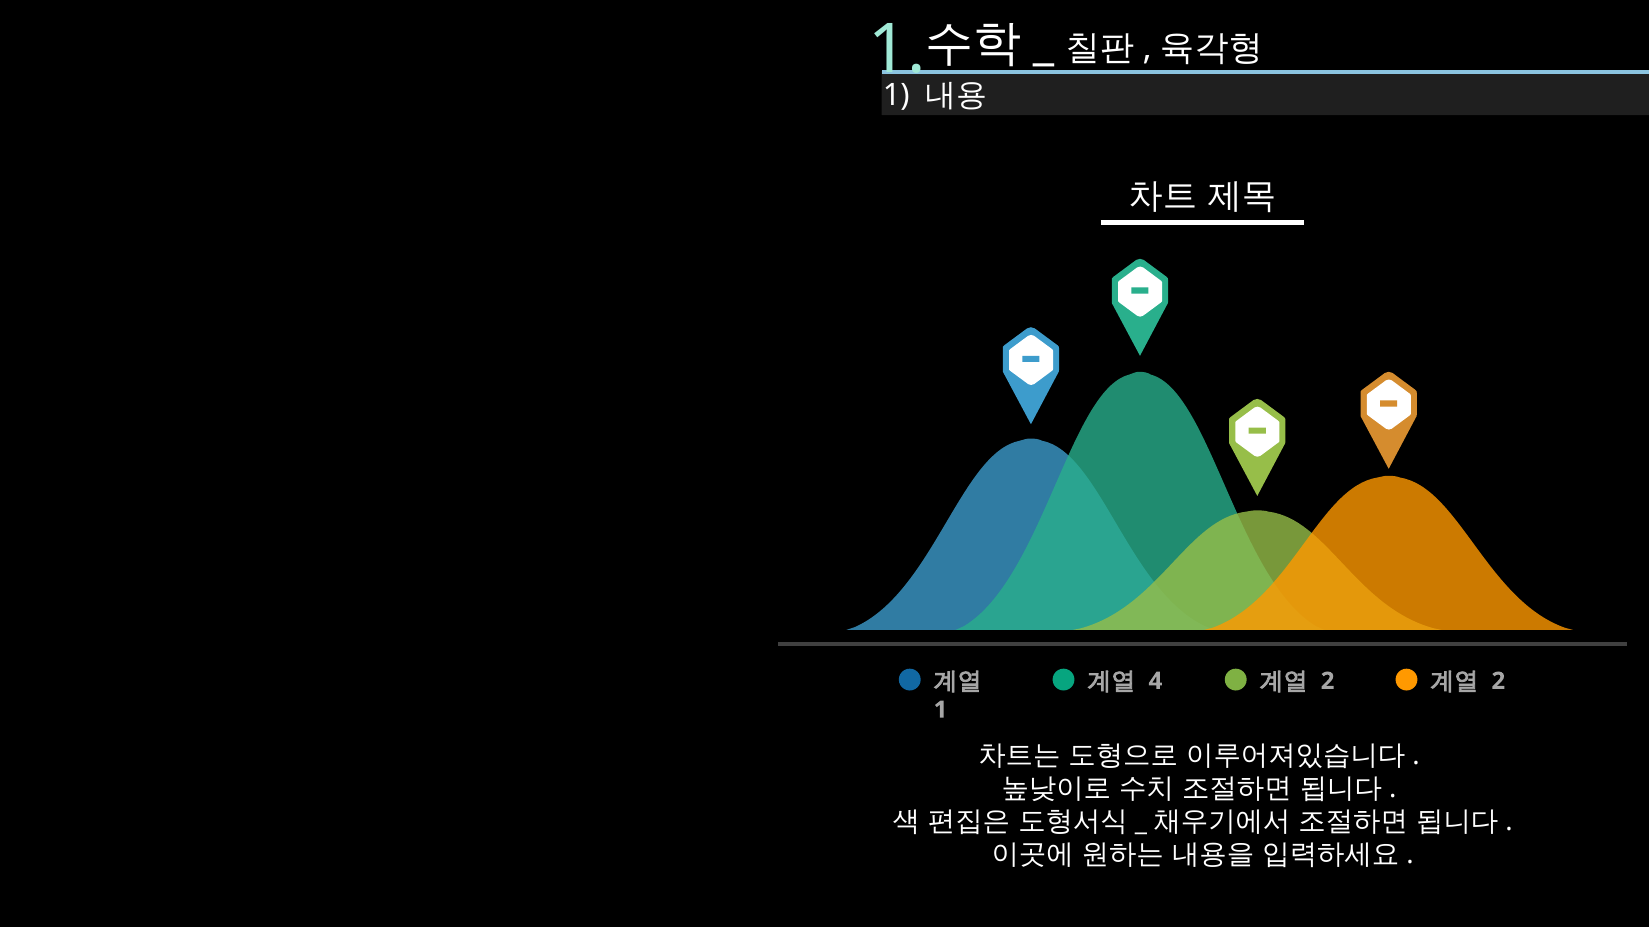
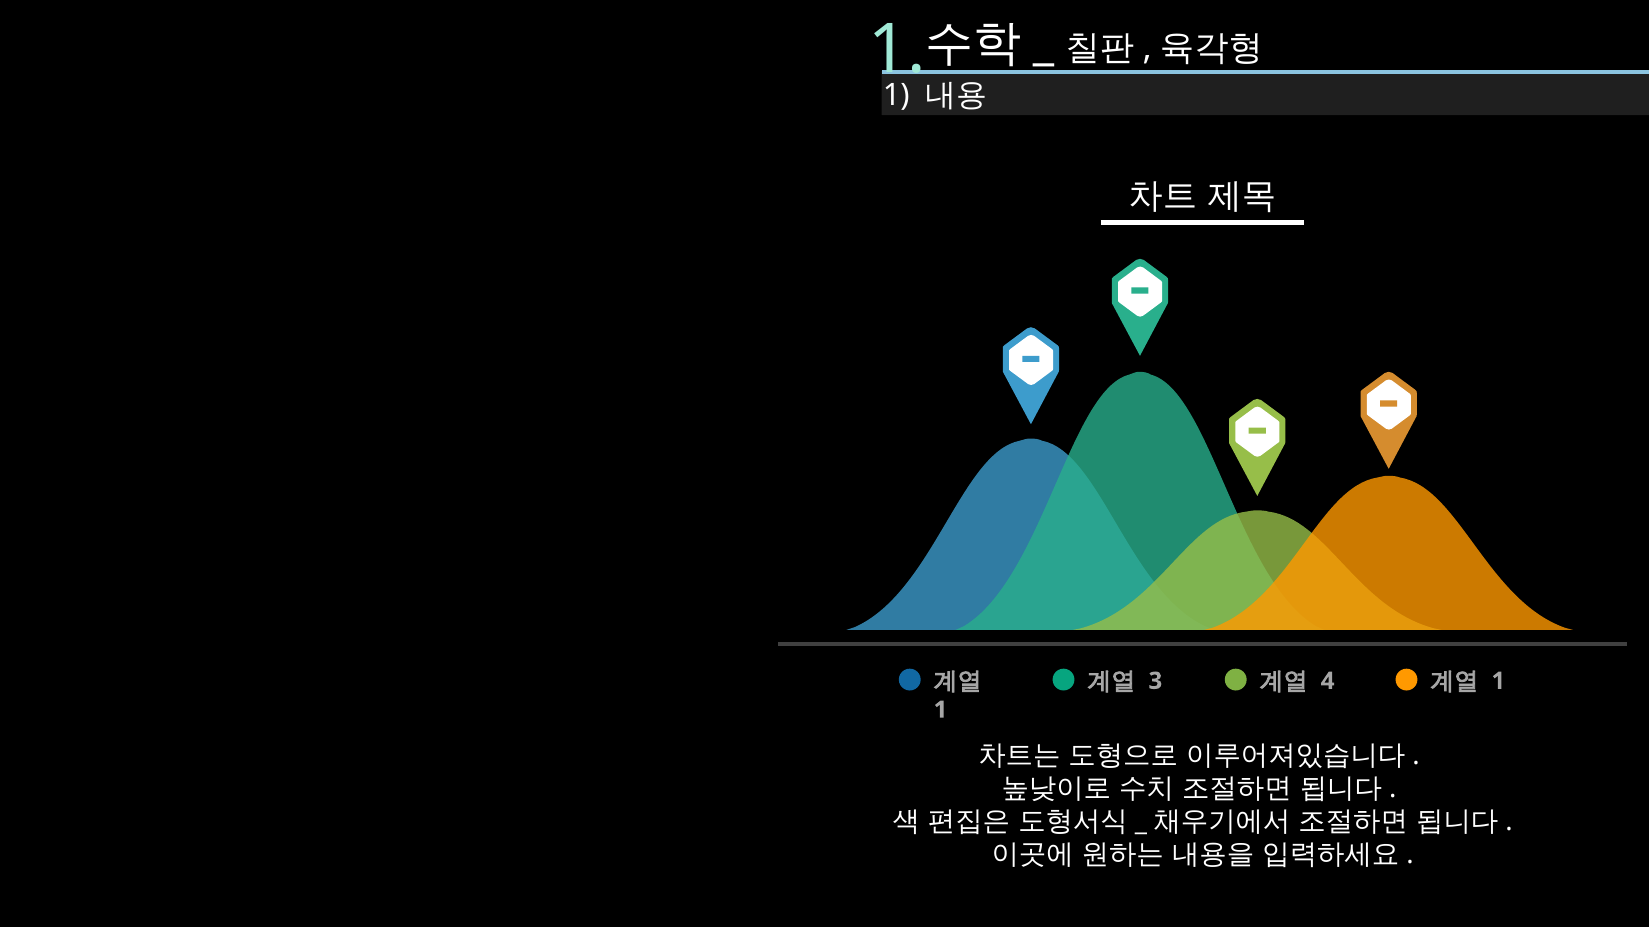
4: 4 -> 3 (1155, 681)
2: 2 -> 4 (1328, 681)
2: 2 -> 1 (1498, 681)
